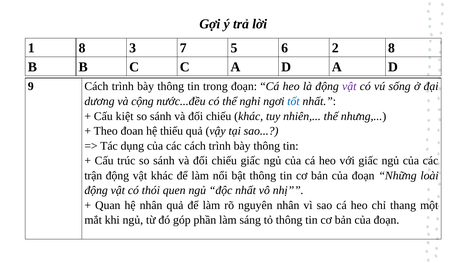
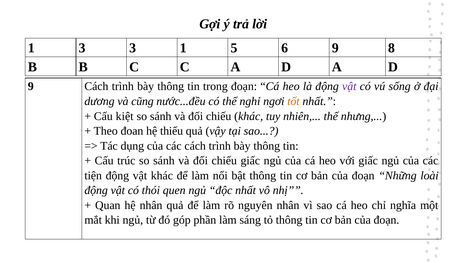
1 8: 8 -> 3 (82, 48)
3 7: 7 -> 1 (183, 48)
6 2: 2 -> 9 (335, 48)
cộng: cộng -> cũng (142, 101)
tốt colour: blue -> orange (293, 101)
trận: trận -> tiện (93, 175)
thang: thang -> nghĩa (403, 205)
